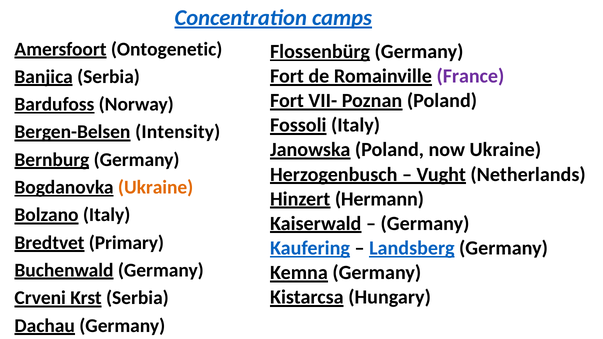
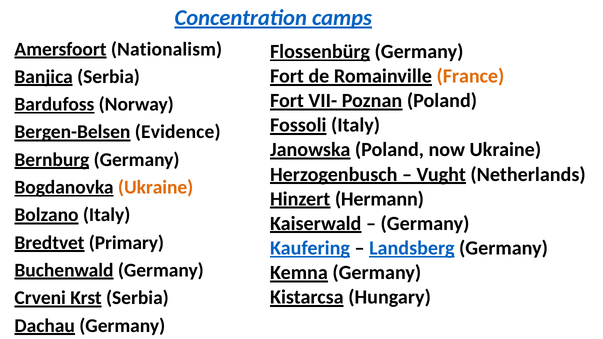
Ontogenetic: Ontogenetic -> Nationalism (167, 49)
France colour: purple -> orange (470, 76)
Intensity: Intensity -> Evidence (178, 132)
